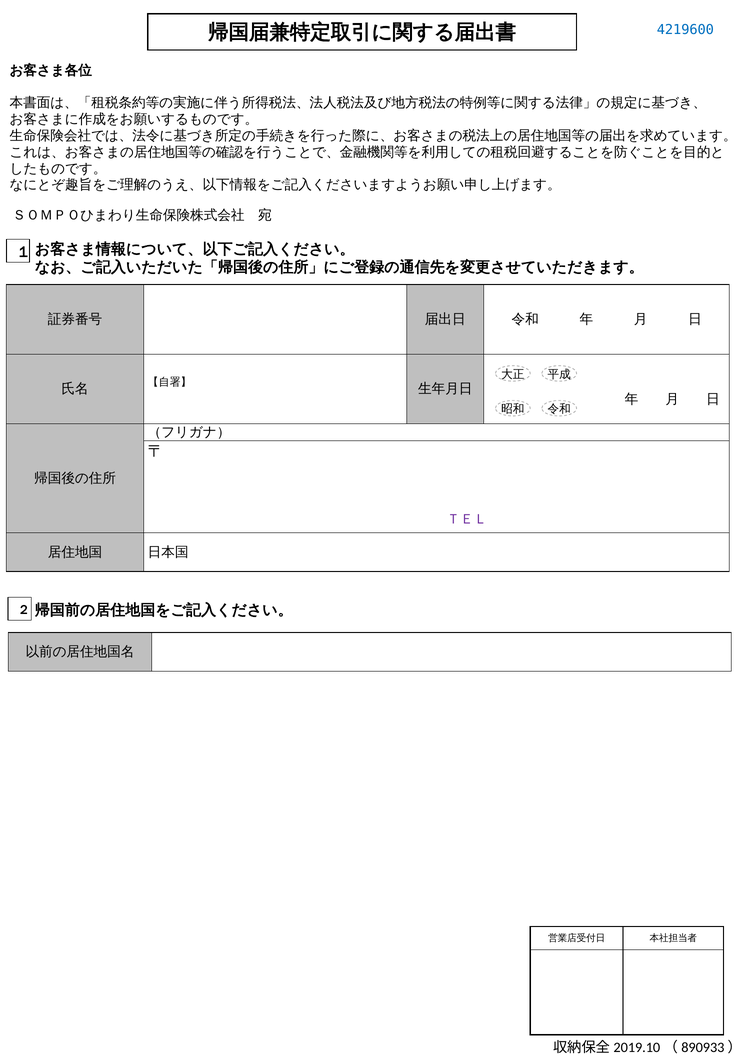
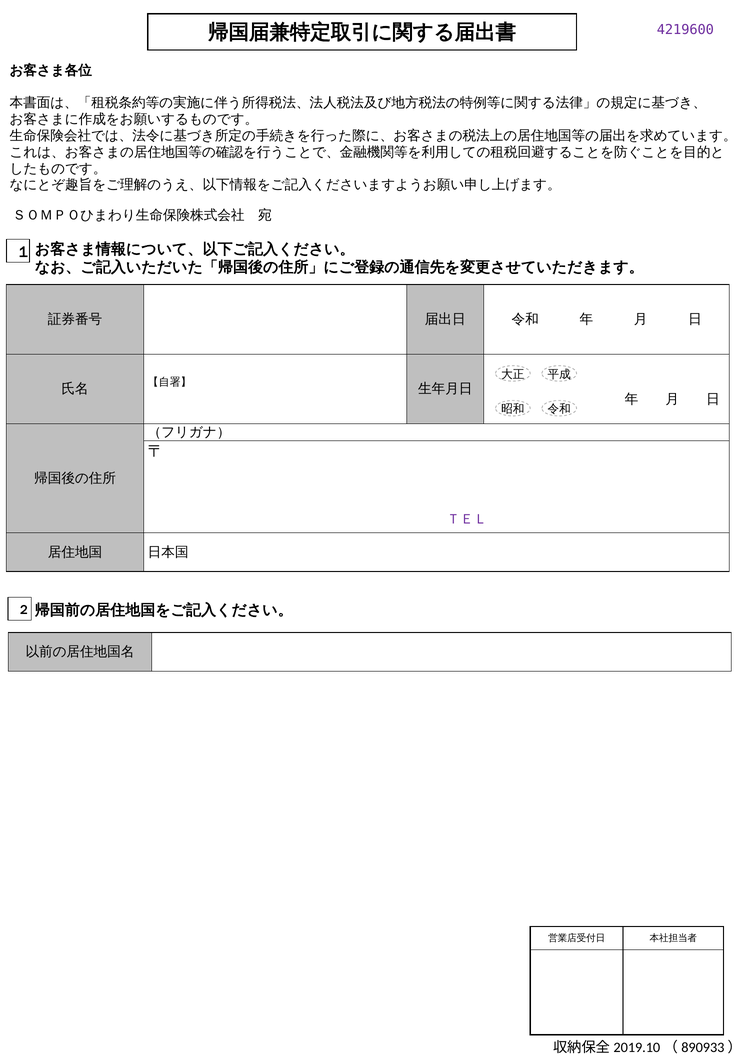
4219600 colour: blue -> purple (685, 29)
